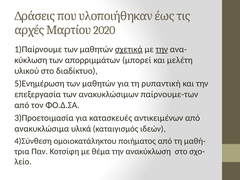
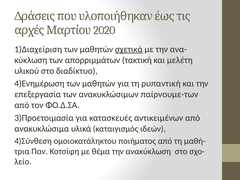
1)Παίρνουμε: 1)Παίρνουμε -> 1)Διαχείριση (38, 49)
την underline: present -> none (162, 49)
μπορεί: μπορεί -> τακτική (137, 60)
5)Ενημέρωση: 5)Ενημέρωση -> 4)Ενημέρωση (39, 84)
